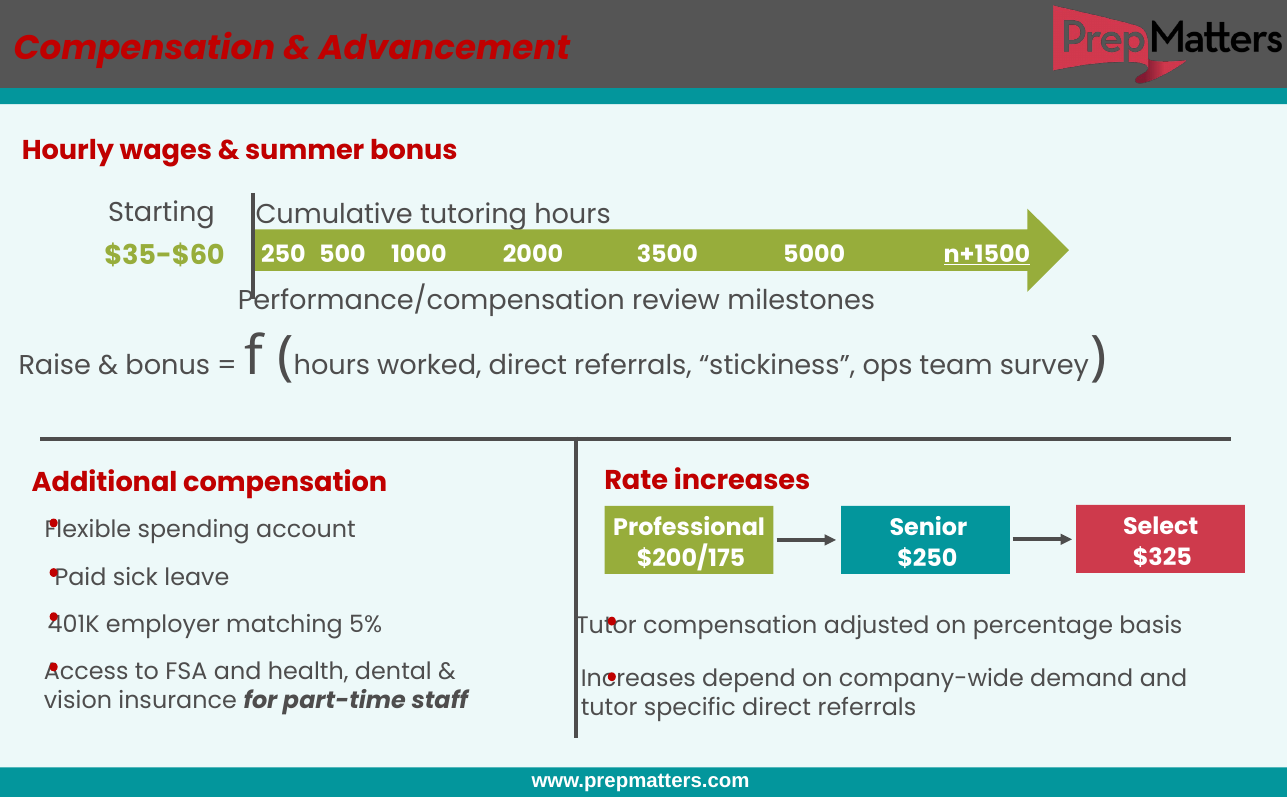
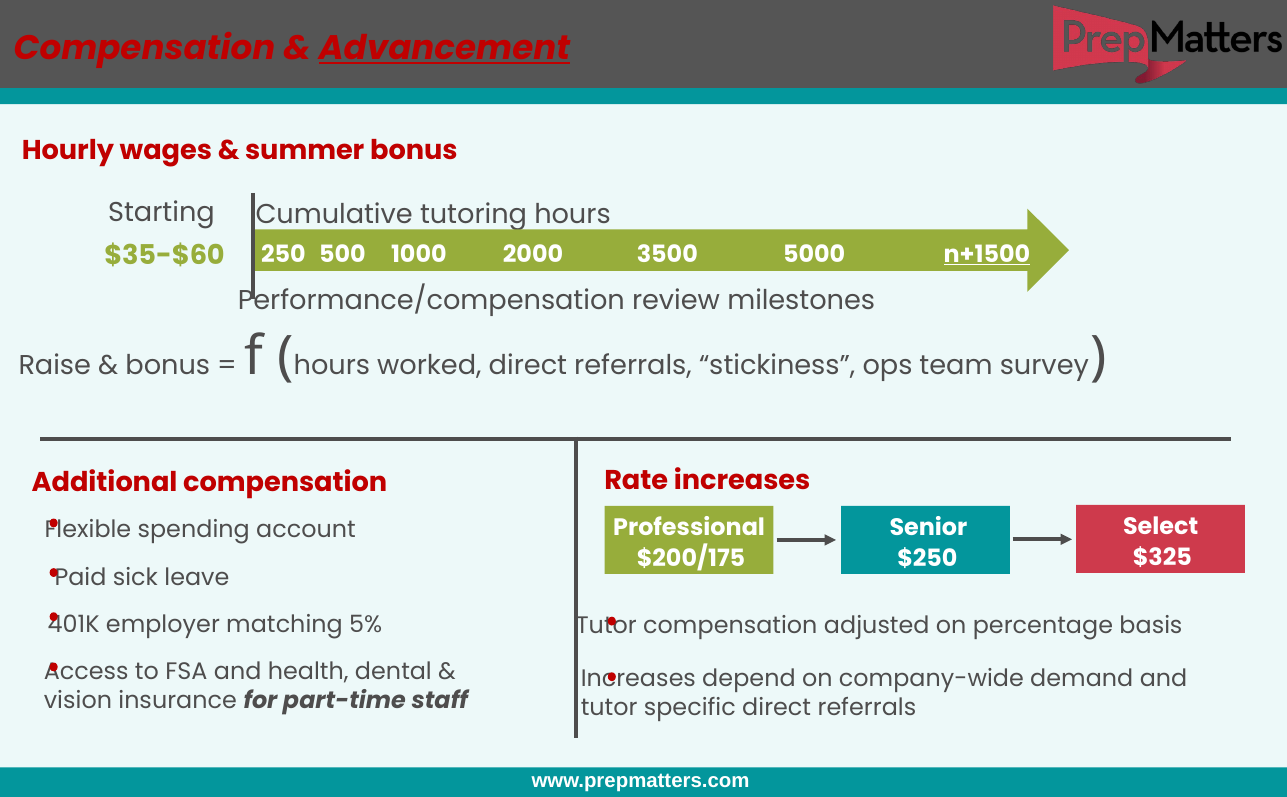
Advancement underline: none -> present (444, 48)
